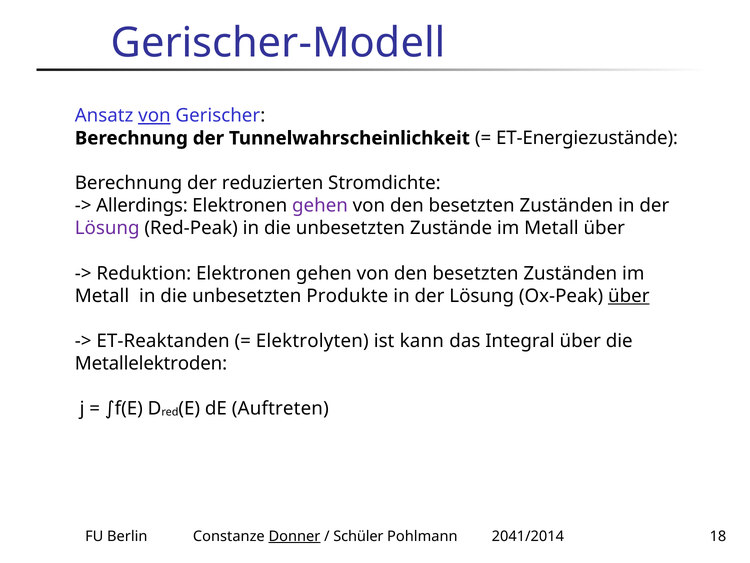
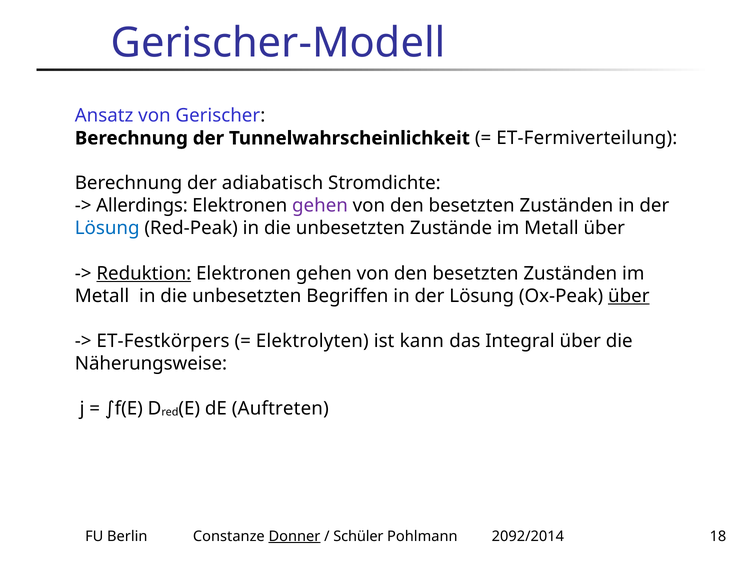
von underline: present -> none (154, 116)
ET-Energiezustände: ET-Energiezustände -> ET-Fermiverteilung (587, 138)
reduzierten: reduzierten -> adiabatisch (273, 183)
Lösung colour: purple -> blue (107, 228)
Reduktion underline: none -> present (144, 273)
Produkte: Produkte -> Begriffen (347, 296)
ET-Reaktanden: ET-Reaktanden -> ET-Festkörpers (163, 341)
Metallelektroden: Metallelektroden -> Näherungsweise (151, 363)
2041/2014: 2041/2014 -> 2092/2014 (528, 536)
